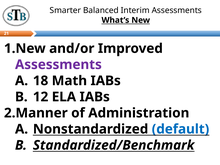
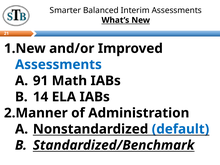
Assessments colour: purple -> blue (58, 65)
18: 18 -> 91 (41, 81)
12: 12 -> 14 (41, 97)
